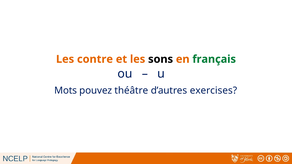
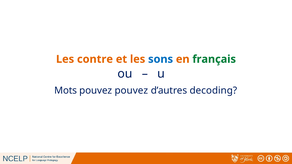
sons colour: black -> blue (161, 59)
pouvez théâtre: théâtre -> pouvez (131, 91)
exercises: exercises -> decoding (213, 91)
